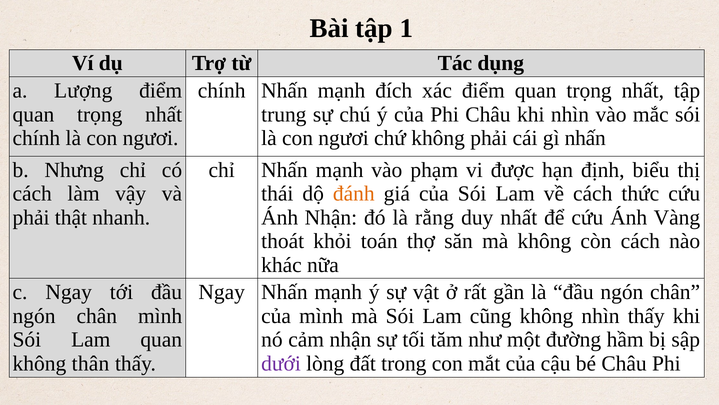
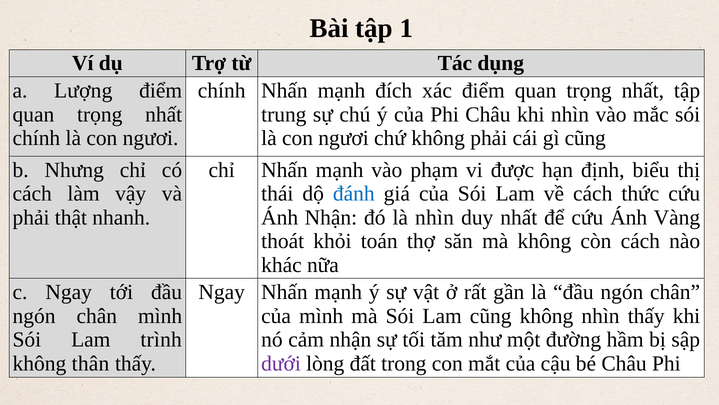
gì nhấn: nhấn -> cũng (585, 138)
đánh colour: orange -> blue (354, 193)
là rằng: rằng -> nhìn (434, 217)
Lam quan: quan -> trình (161, 339)
